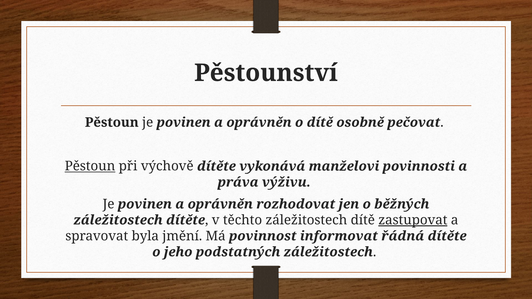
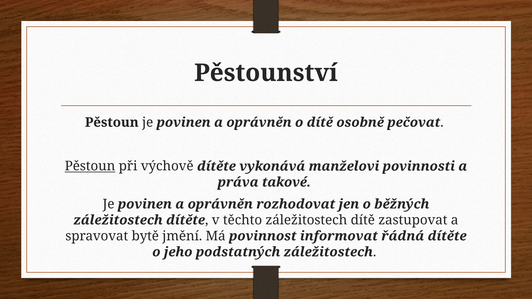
výživu: výživu -> takové (286, 182)
zastupovat underline: present -> none (413, 220)
byla: byla -> bytě (145, 236)
